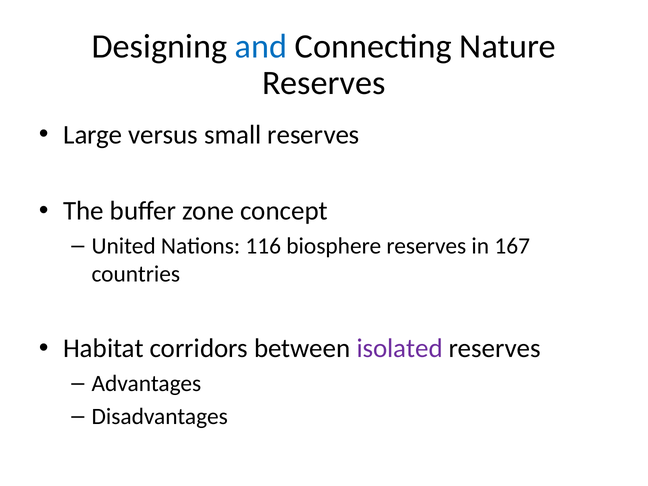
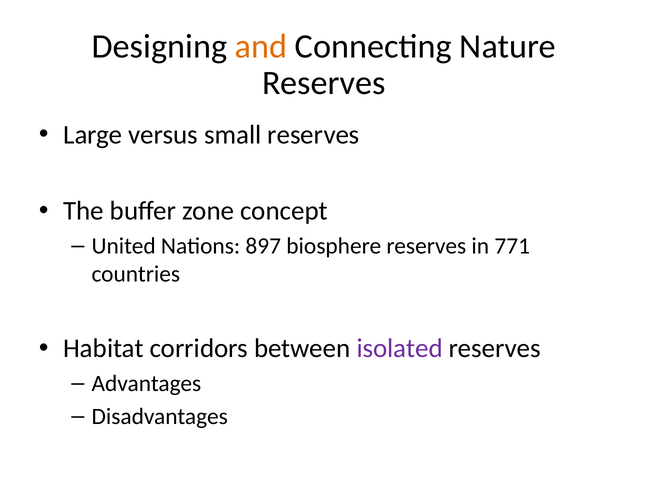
and colour: blue -> orange (261, 46)
116: 116 -> 897 (263, 246)
167: 167 -> 771 (512, 246)
